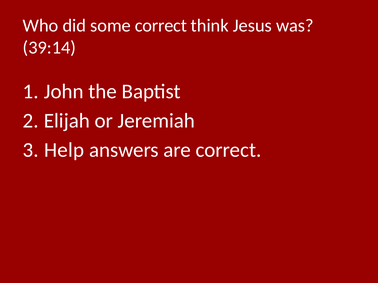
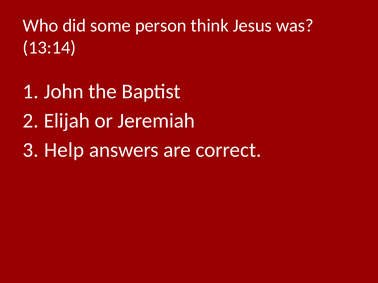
some correct: correct -> person (161, 26)
39:14: 39:14 -> 13:14 (49, 48)
